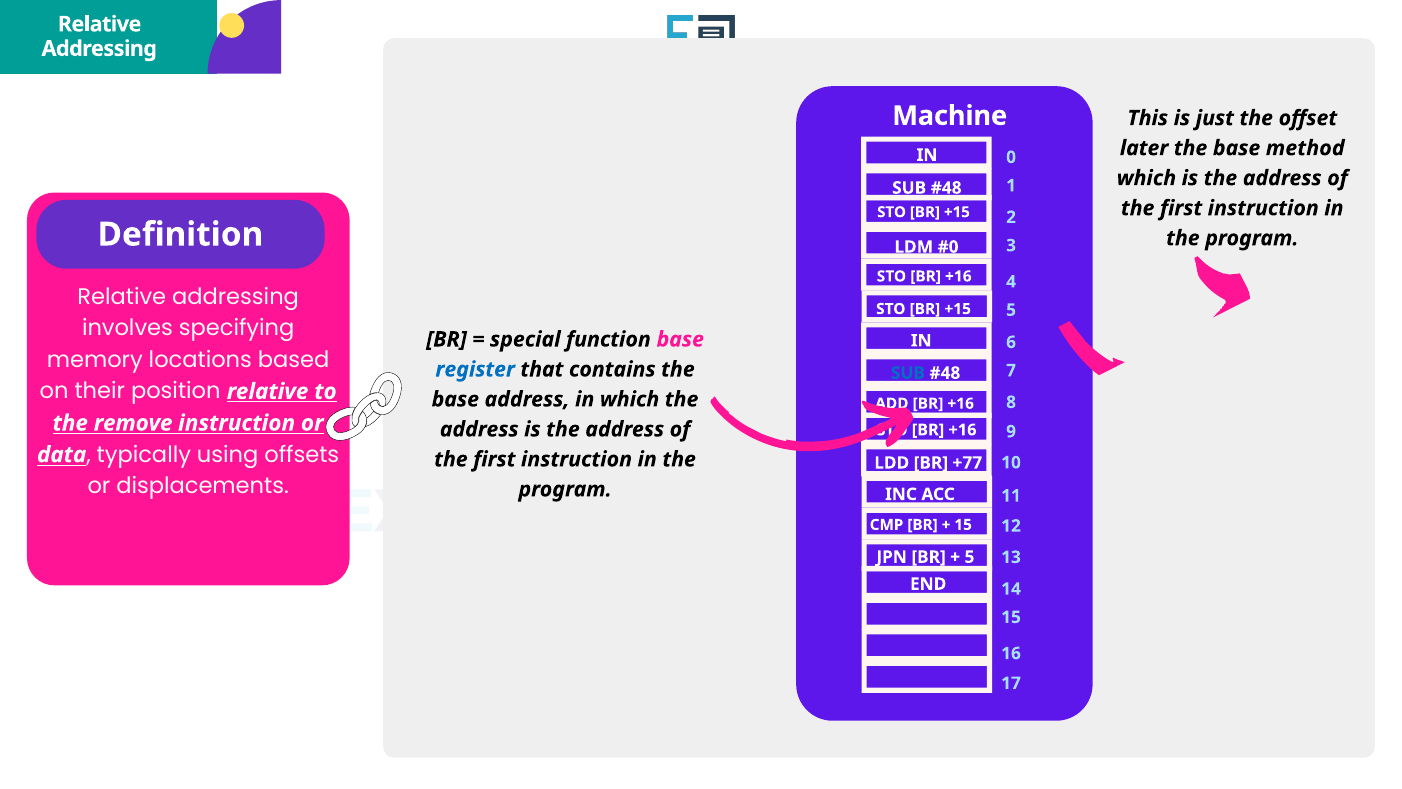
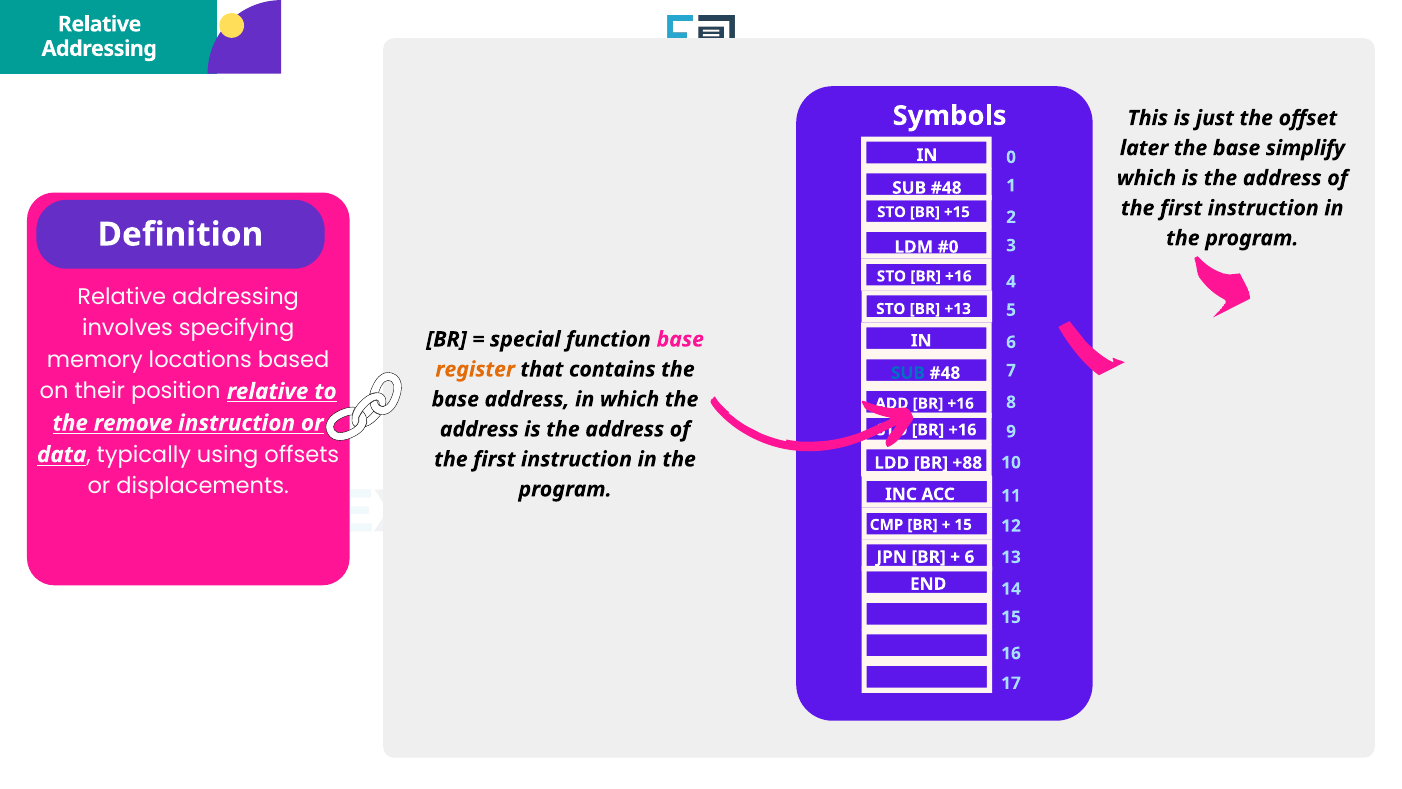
Machine: Machine -> Symbols (950, 116)
method: method -> simplify (1305, 148)
+15: +15 -> +13 (958, 309)
register colour: blue -> orange (475, 369)
+77: +77 -> +88 (967, 463)
5: 5 -> 6 (969, 557)
